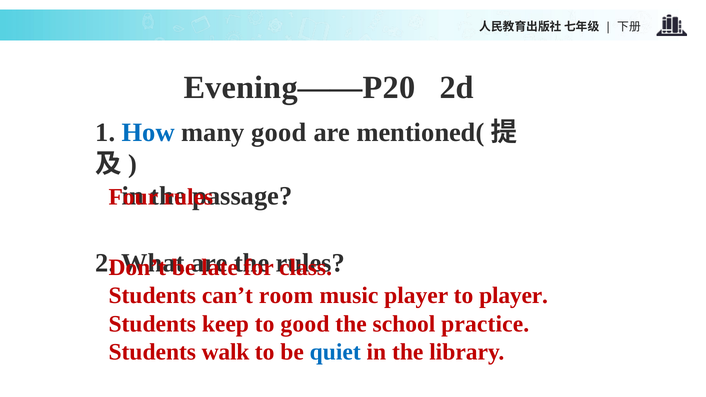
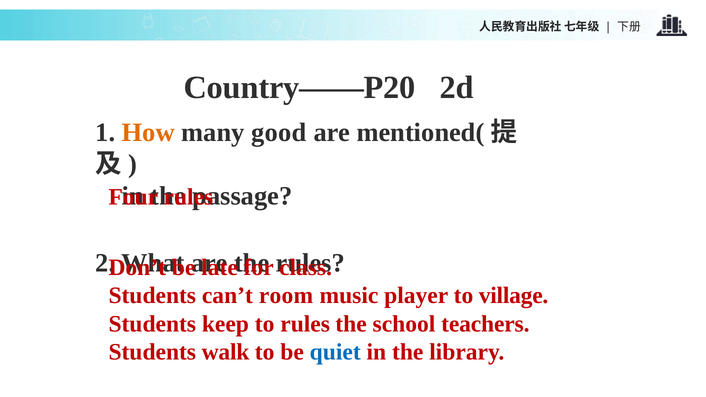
Evening——P20: Evening——P20 -> Country——P20 (300, 88)
How colour: blue -> orange (148, 132)
to player: player -> village (514, 296)
to good: good -> rules (305, 324)
practice: practice -> teachers (485, 324)
